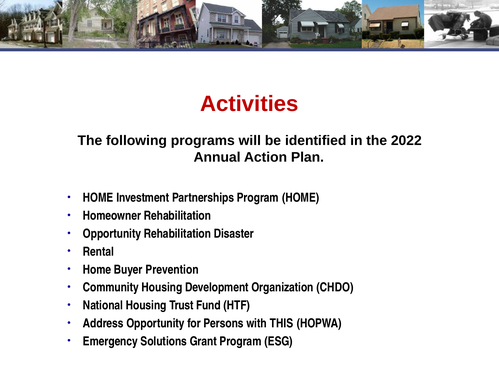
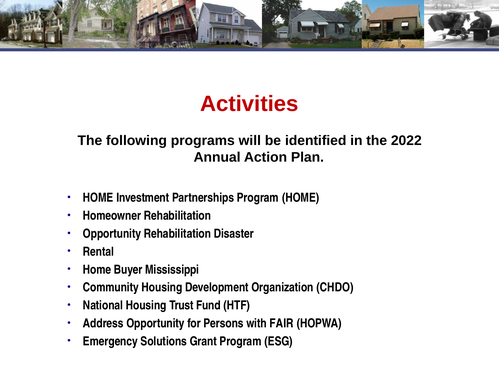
Prevention: Prevention -> Mississippi (172, 270)
THIS: THIS -> FAIR (282, 324)
